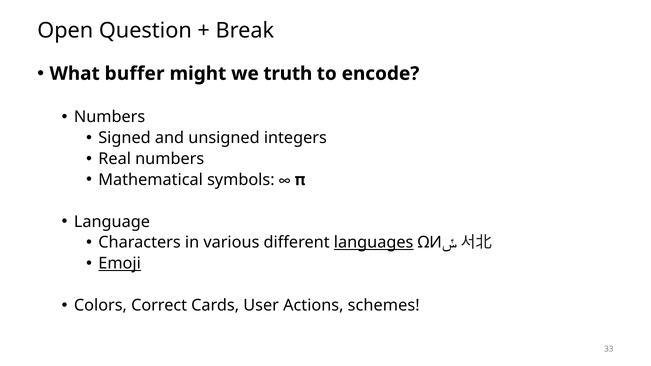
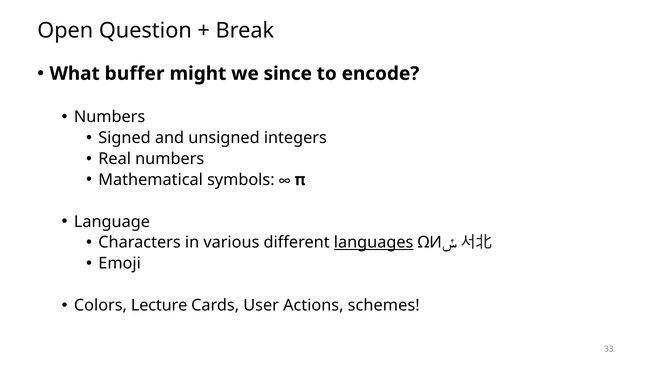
truth: truth -> since (288, 74)
Emoji underline: present -> none (120, 264)
Correct: Correct -> Lecture (159, 306)
